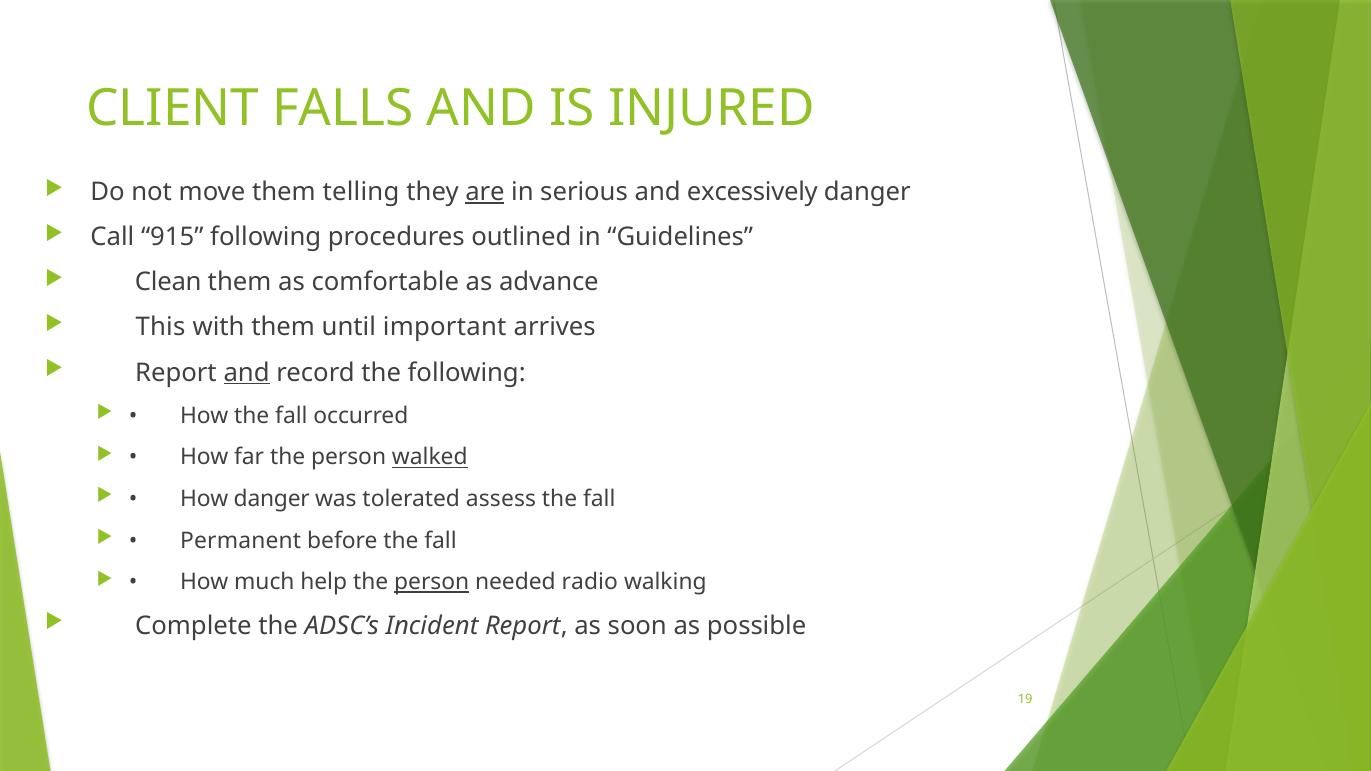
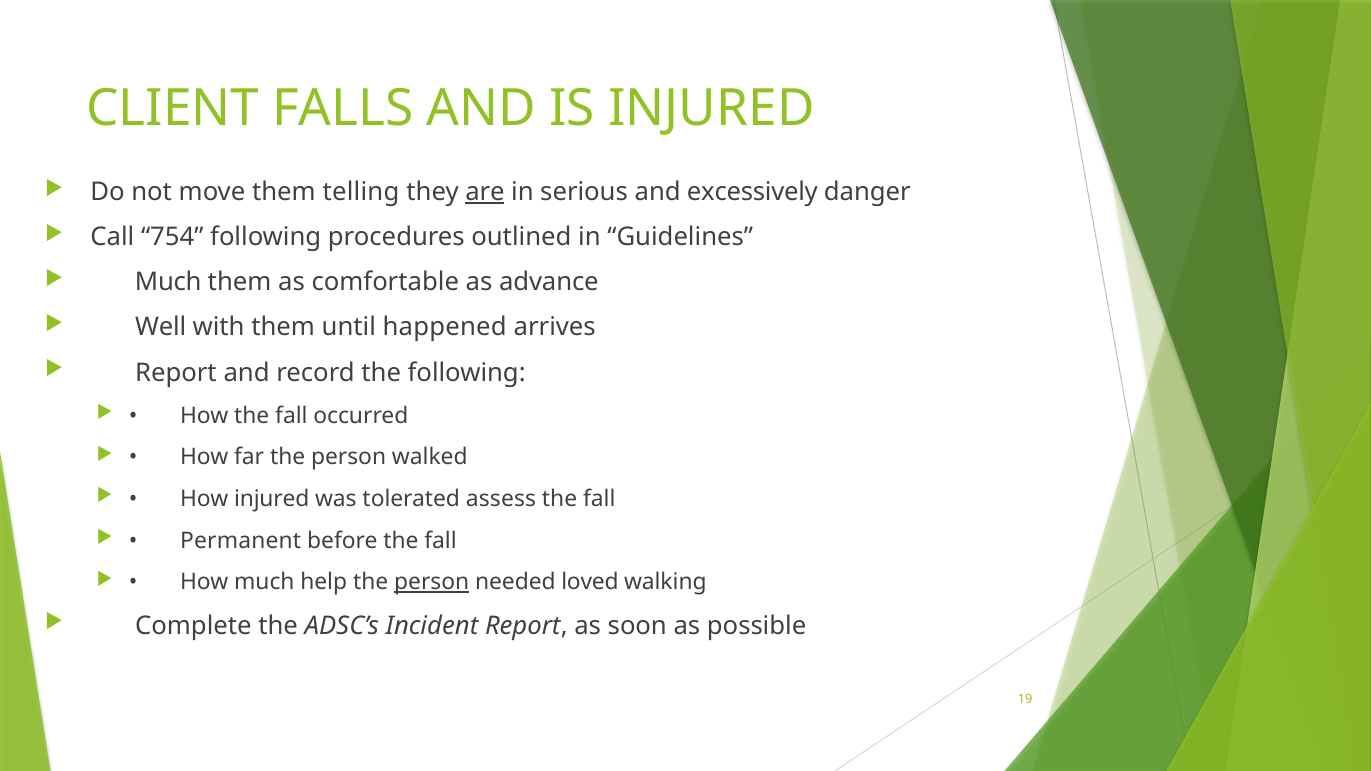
915: 915 -> 754 (172, 237)
Clean: Clean -> Much (168, 282)
This: This -> Well (161, 328)
important: important -> happened (445, 328)
and underline: present -> none (247, 373)
walked underline: present -> none (430, 457)
How danger: danger -> injured (272, 499)
radio: radio -> loved (590, 582)
